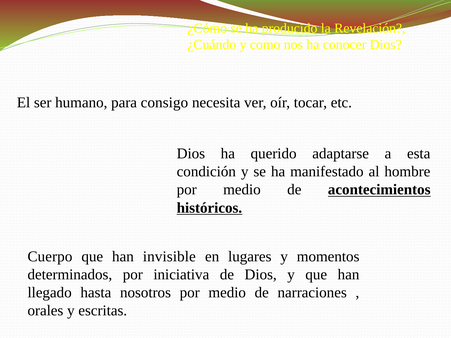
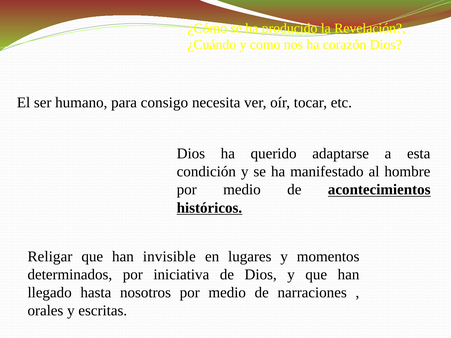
conocer: conocer -> corazón (345, 45)
Cuerpo: Cuerpo -> Religar (50, 257)
